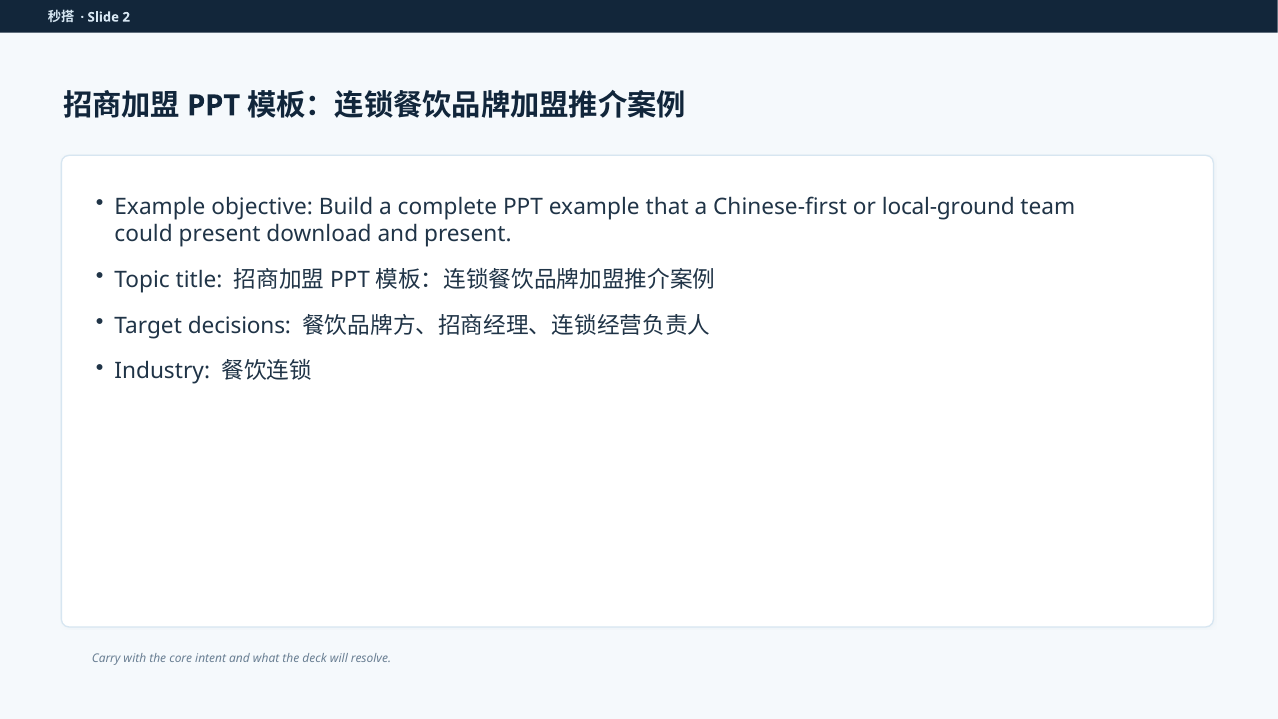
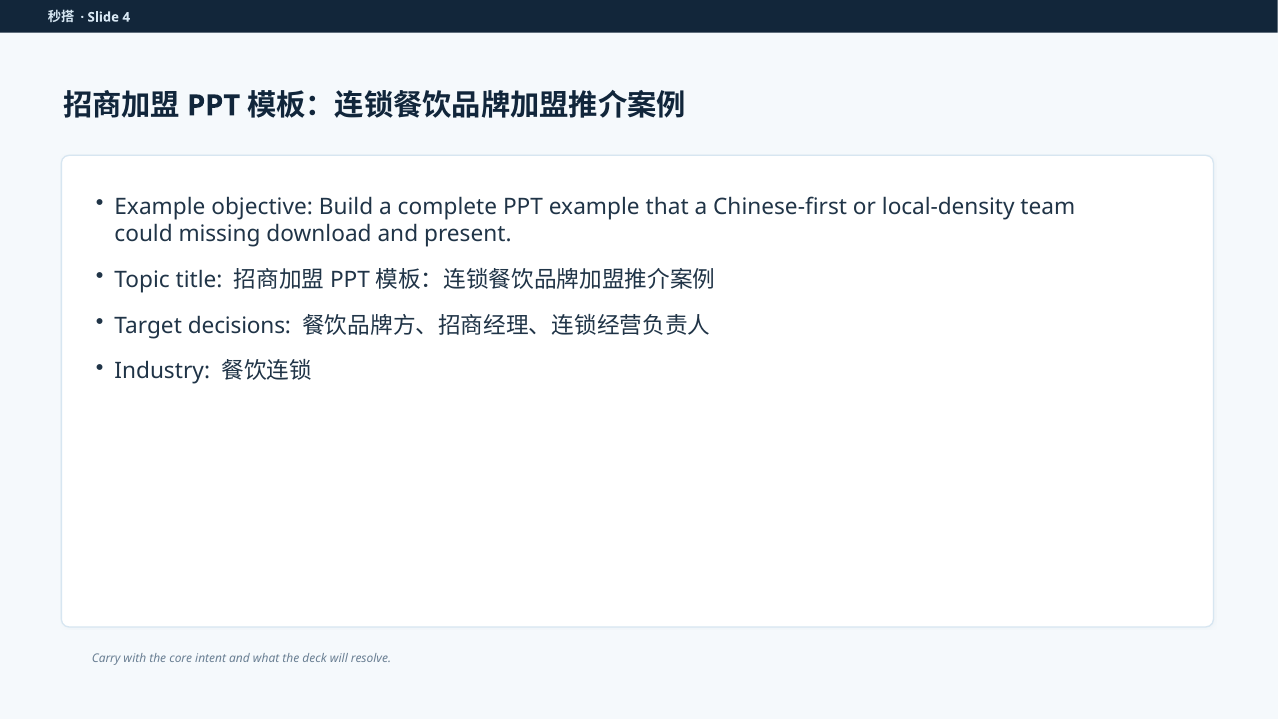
2: 2 -> 4 (126, 17)
local-ground: local-ground -> local-density (948, 207)
could present: present -> missing (220, 234)
